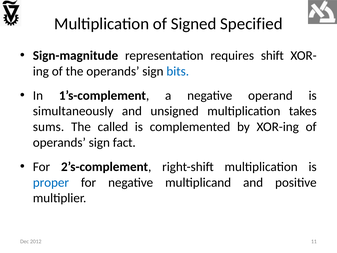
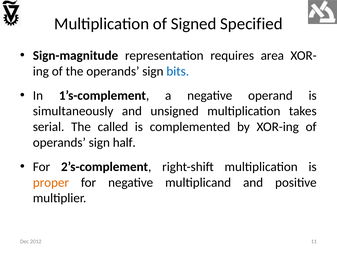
shift: shift -> area (272, 56)
sums: sums -> serial (49, 127)
fact: fact -> half (124, 142)
proper colour: blue -> orange (51, 182)
